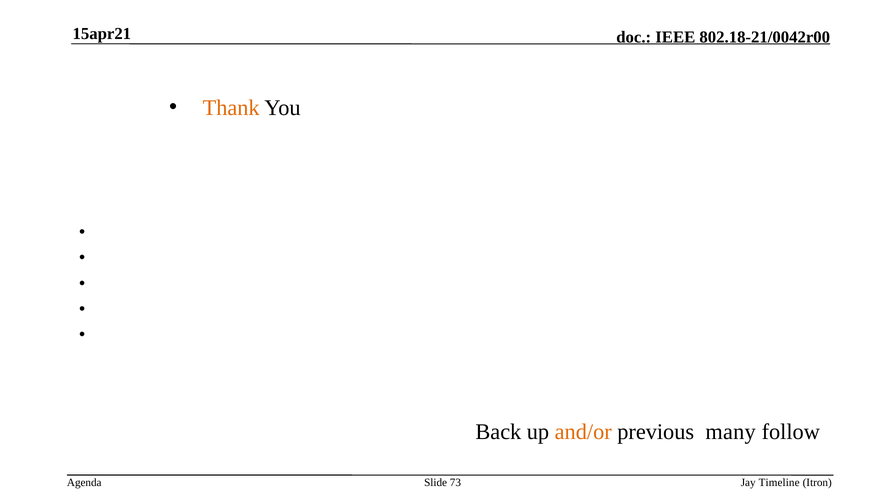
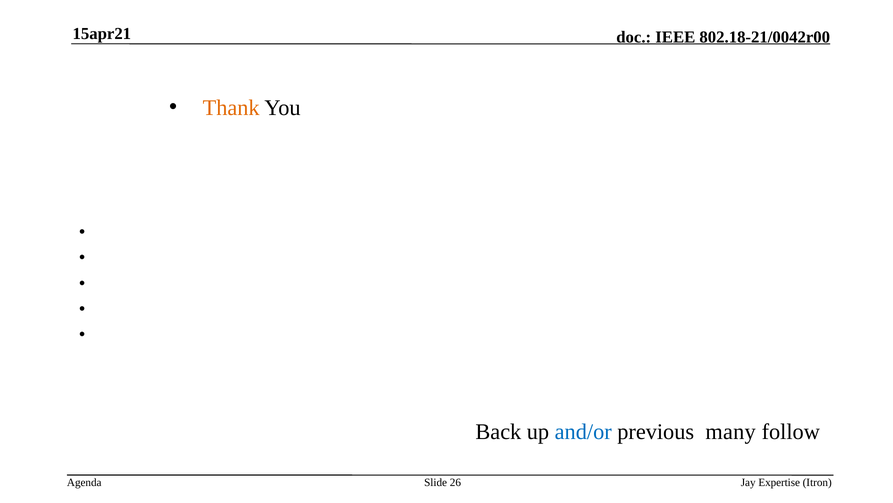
and/or colour: orange -> blue (583, 431)
73: 73 -> 26 (455, 482)
Timeline: Timeline -> Expertise (779, 482)
